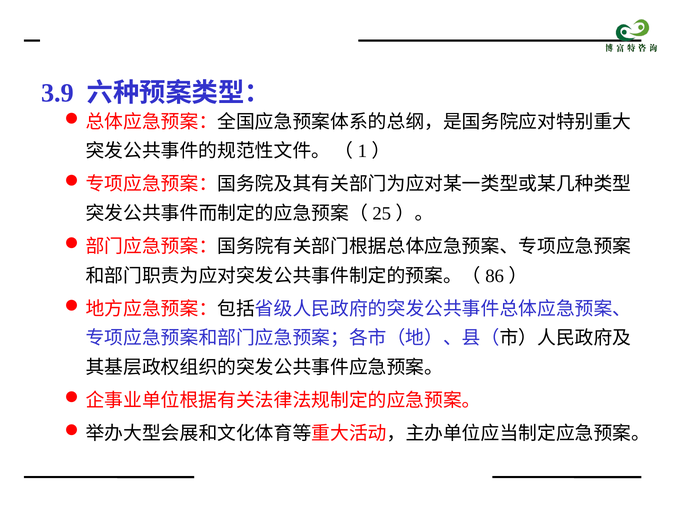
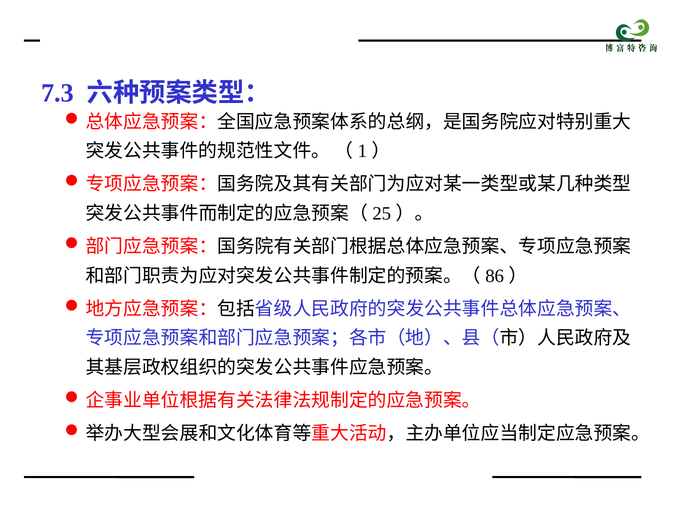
3.9: 3.9 -> 7.3 (58, 93)
